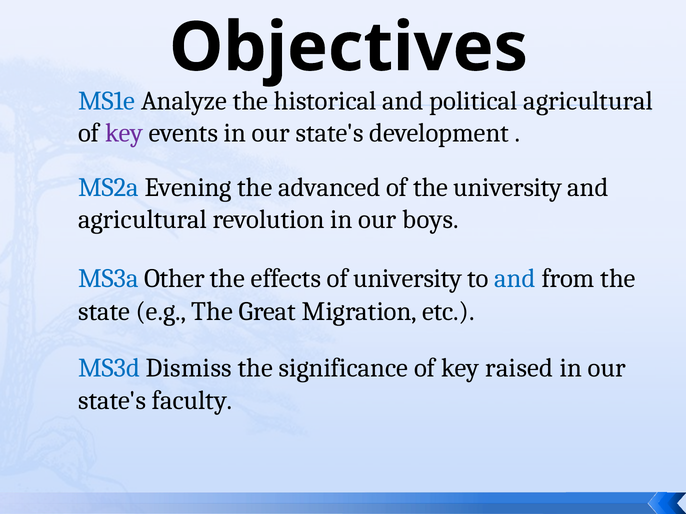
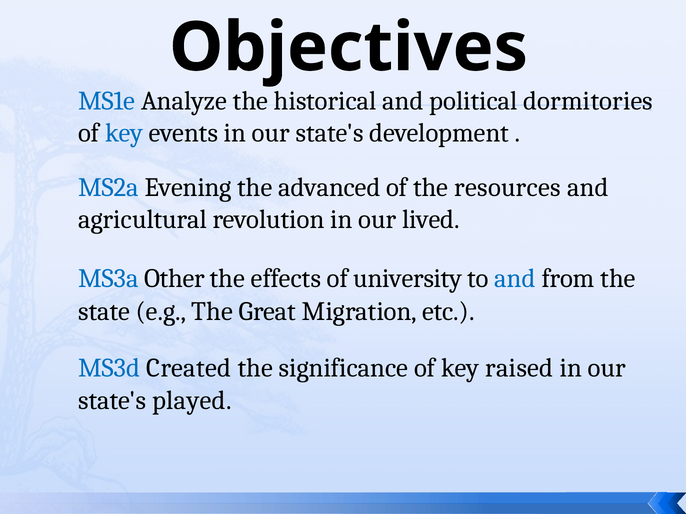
agricultural: agricultural -> dormitories (588, 101)
key colour: purple -> blue (124, 133)
the university: university -> resources (508, 188)
boys: boys -> lived (431, 220)
Dismiss: Dismiss -> Created (189, 368)
faculty: faculty -> played (192, 401)
